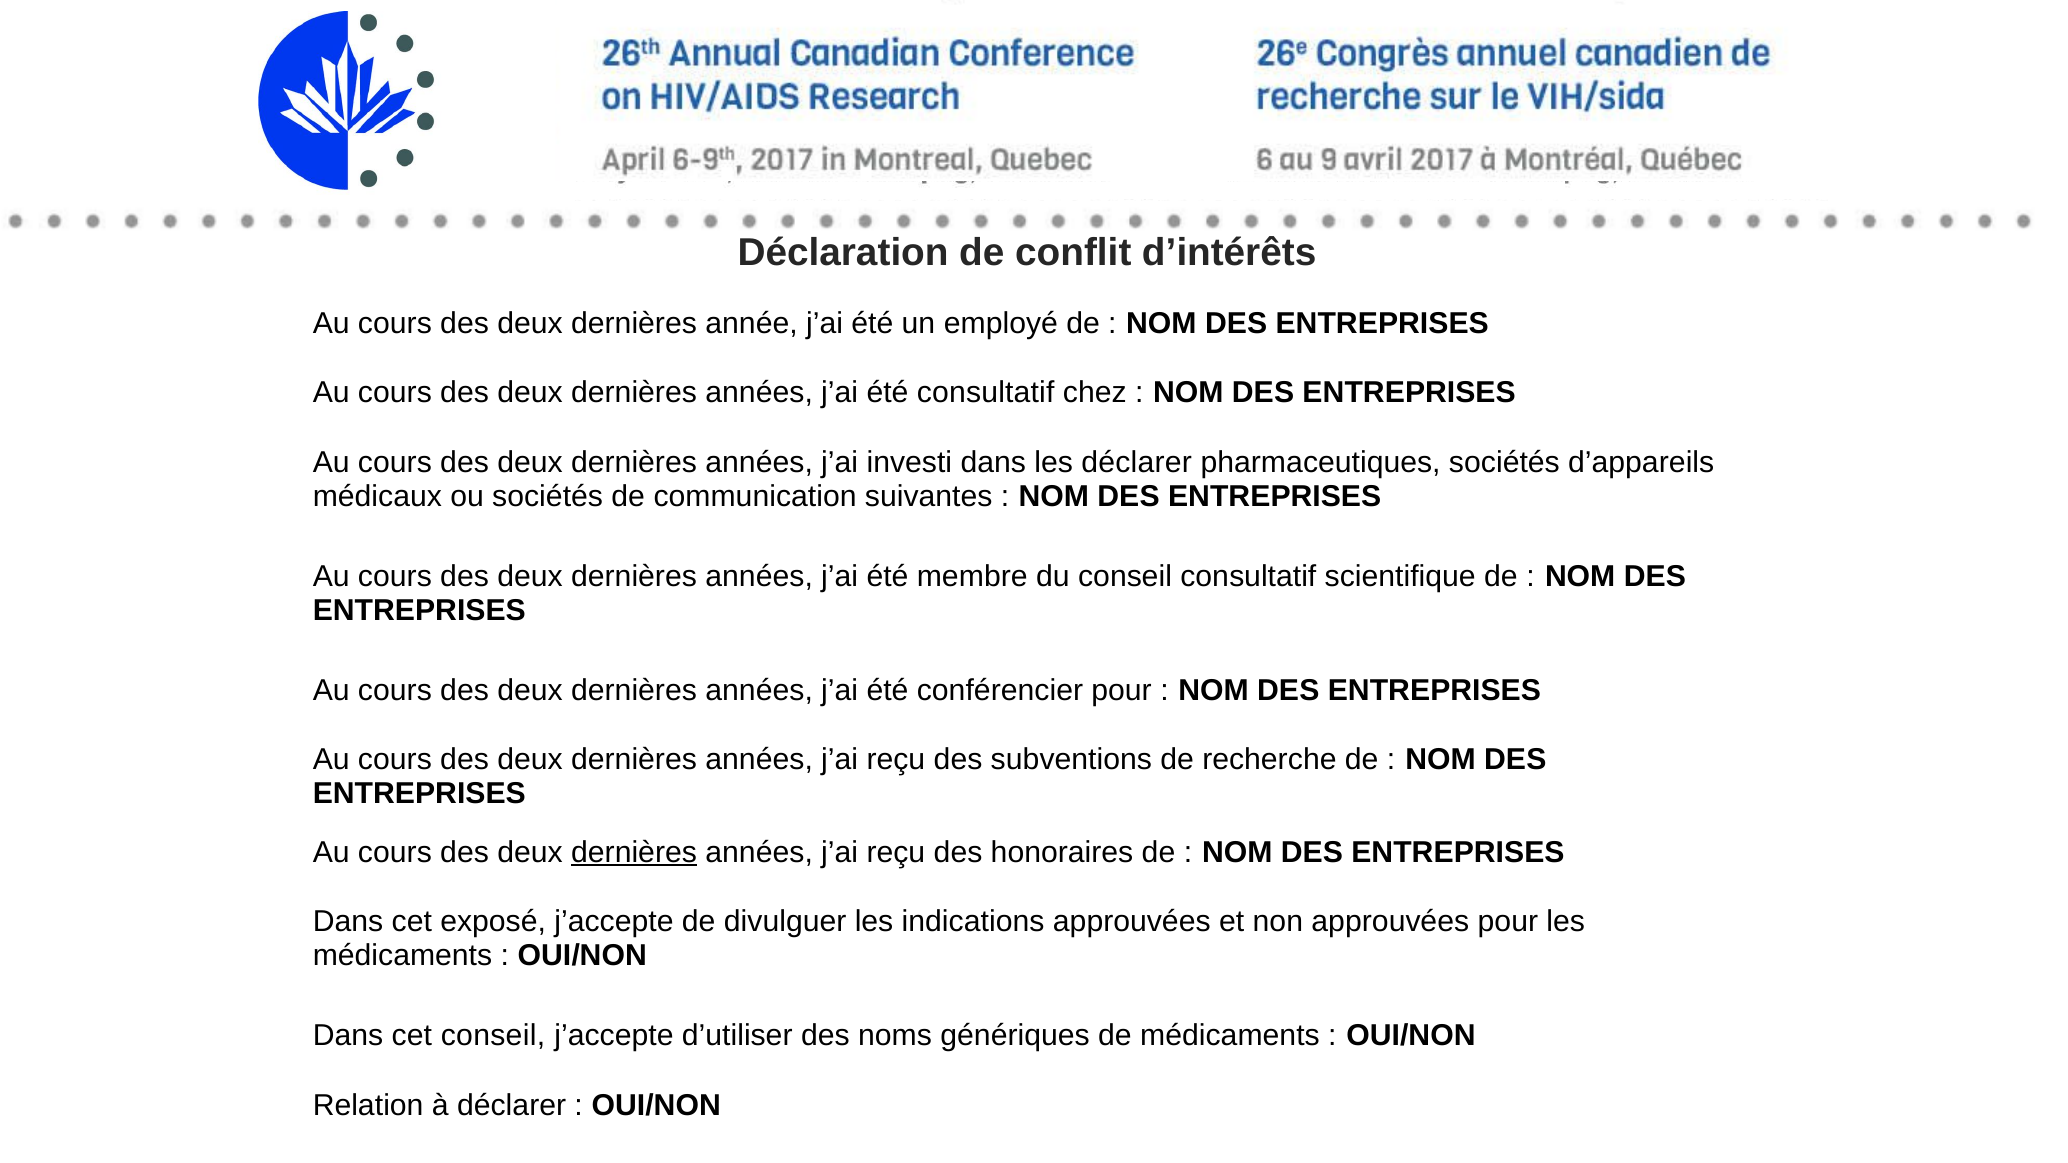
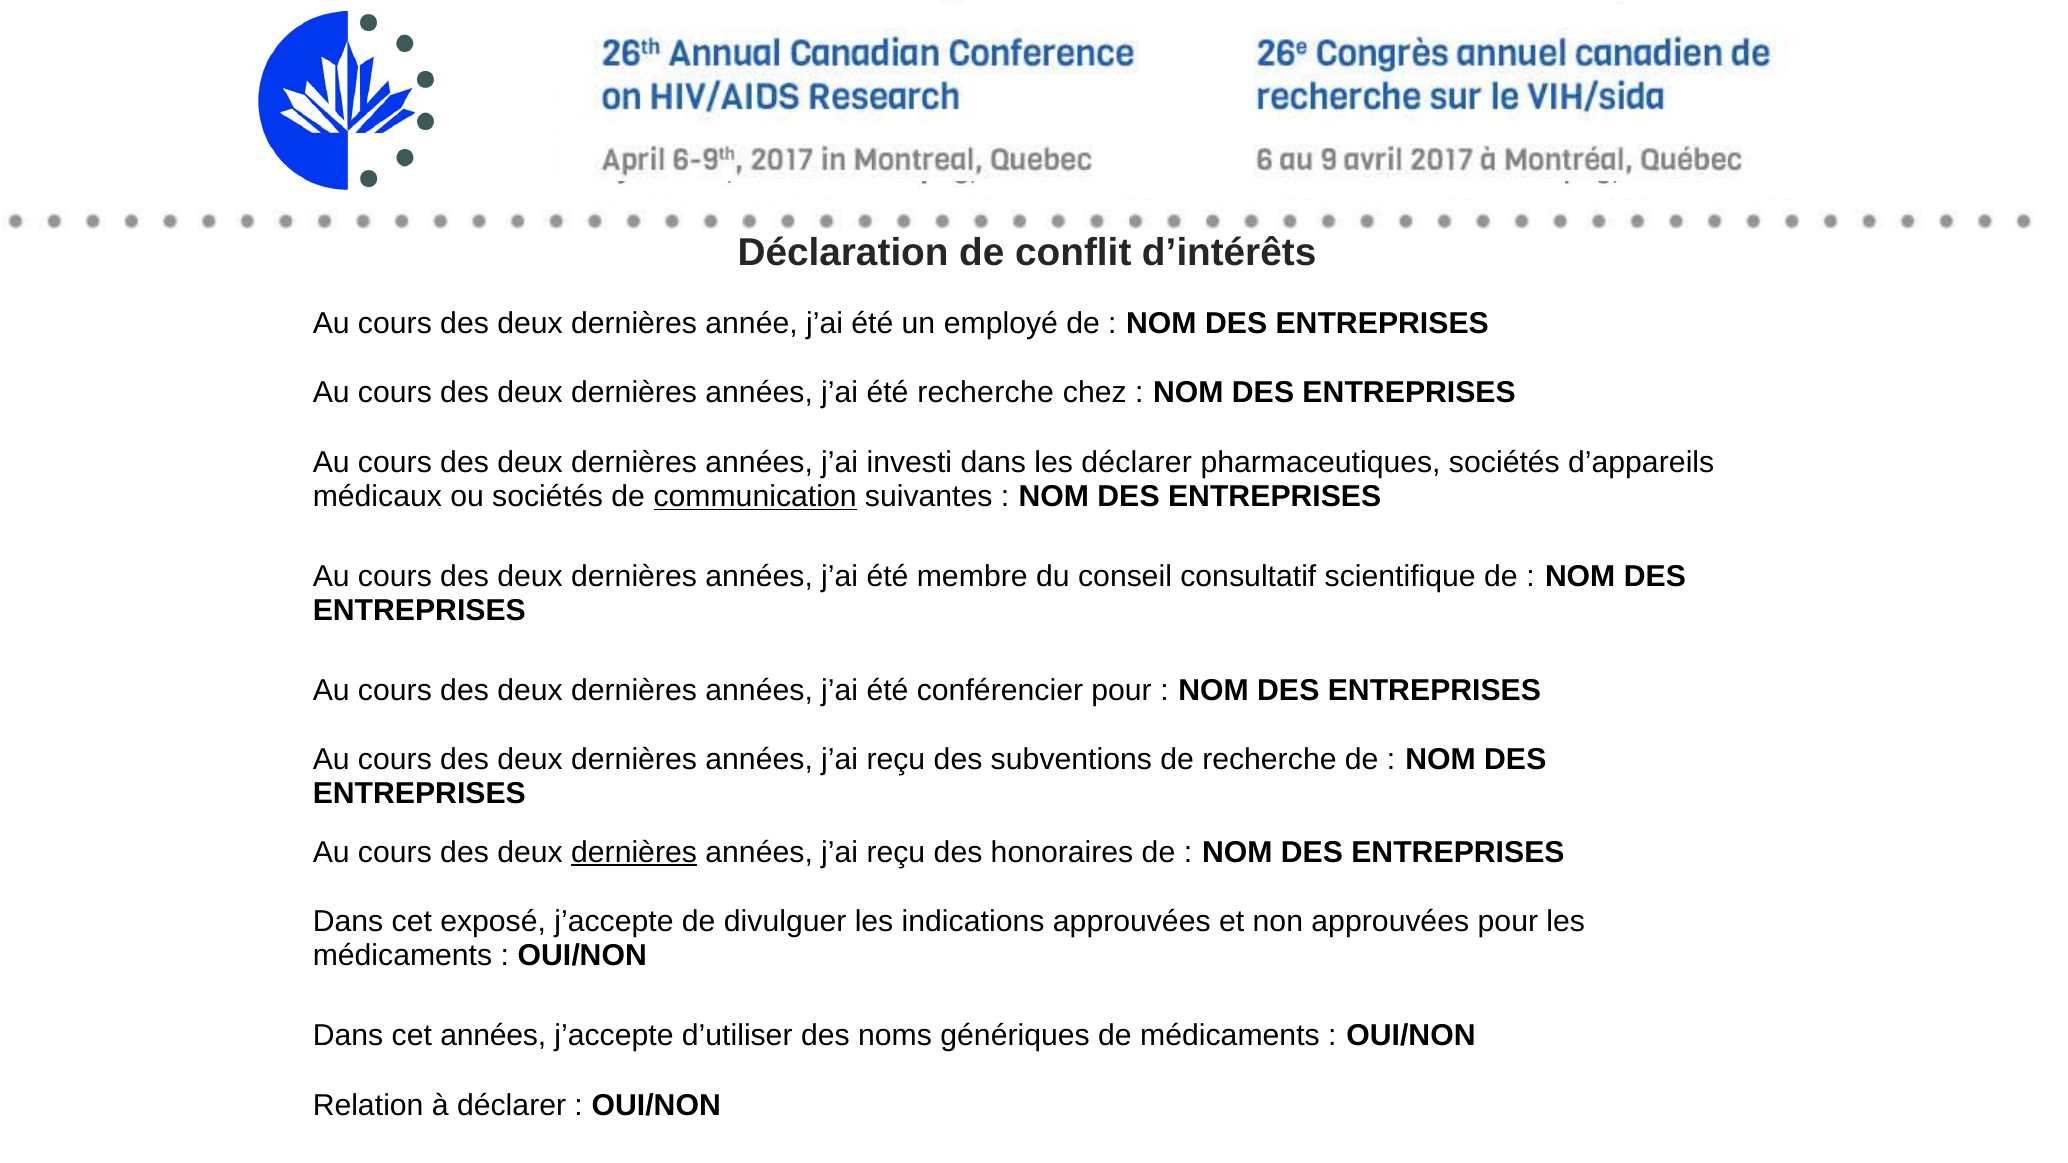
été consultatif: consultatif -> recherche (986, 393)
communication underline: none -> present (755, 497)
cet conseil: conseil -> années (493, 1036)
